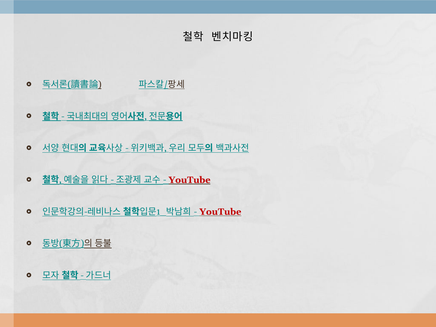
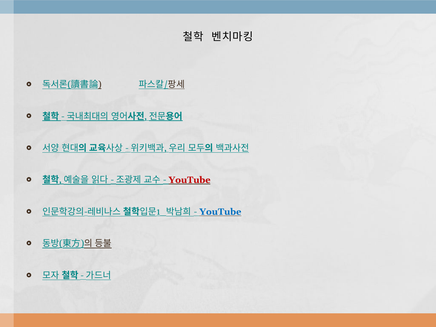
YouTube colour: red -> blue (220, 212)
